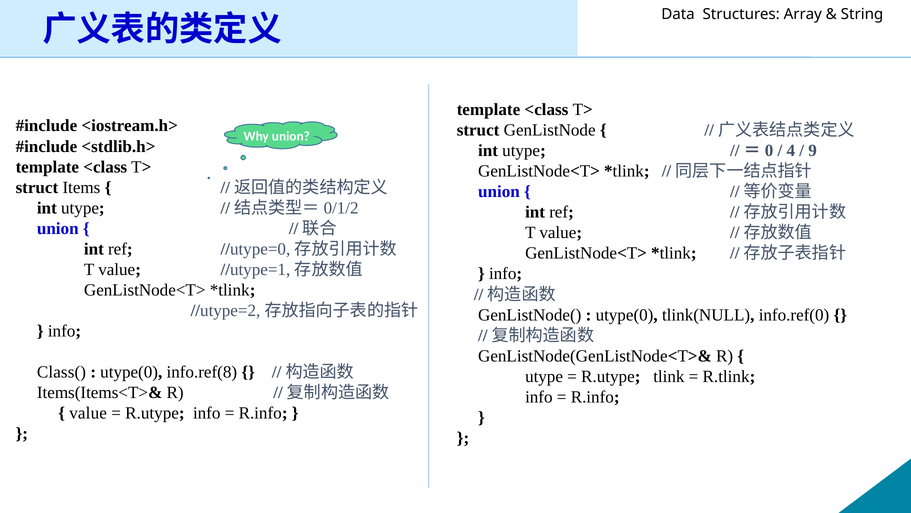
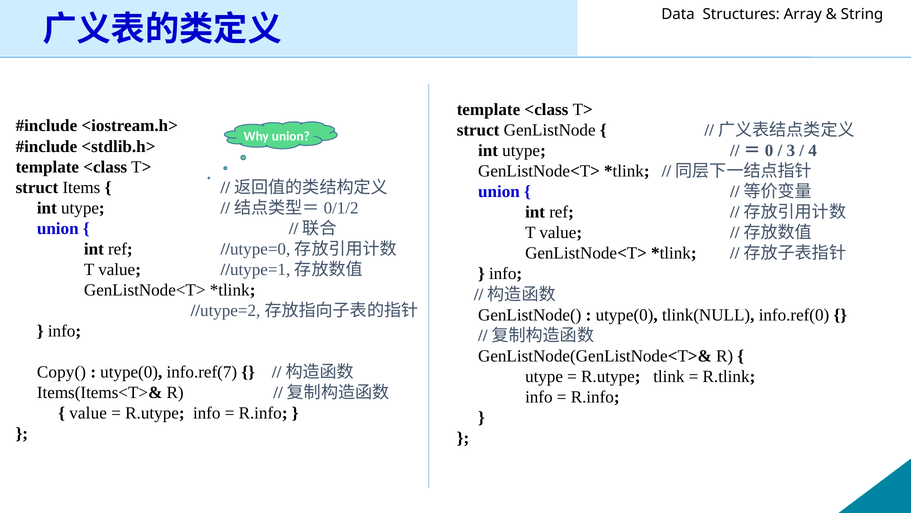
4: 4 -> 3 (791, 151)
9: 9 -> 4 (813, 151)
Class(: Class( -> Copy( (61, 372)
info.ref(8: info.ref(8 -> info.ref(7 (202, 372)
